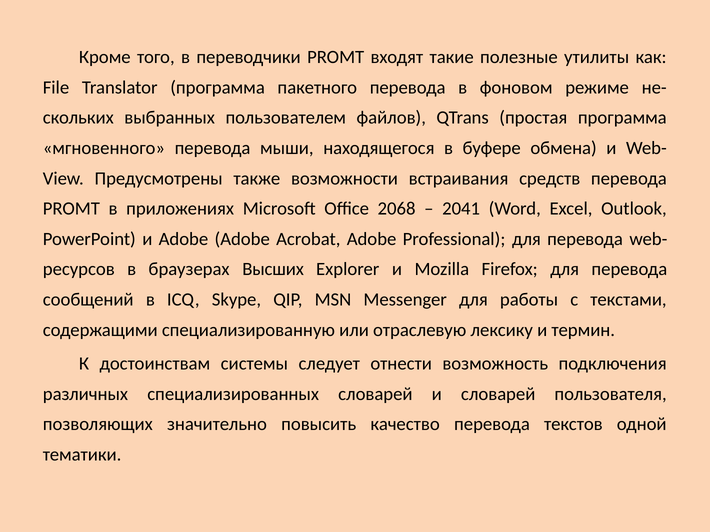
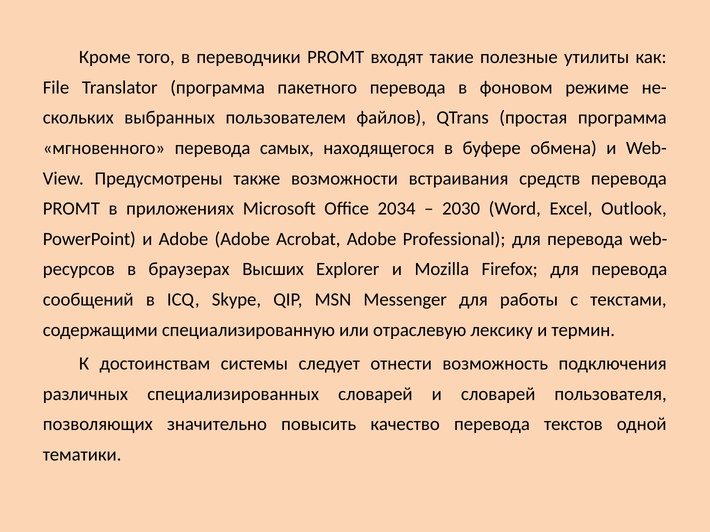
мыши: мыши -> самых (287, 148)
2068: 2068 -> 2034 (397, 209)
2041: 2041 -> 2030 (461, 209)
